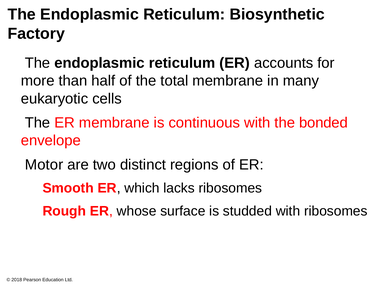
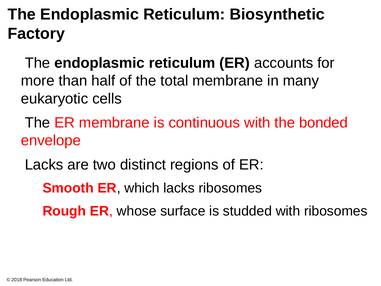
Motor: Motor -> Lacks (44, 165)
